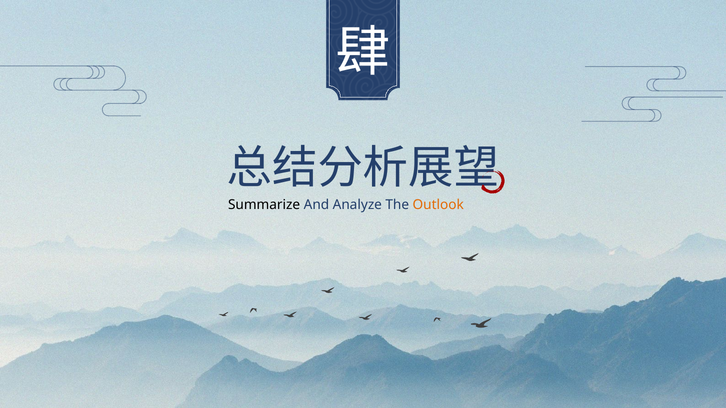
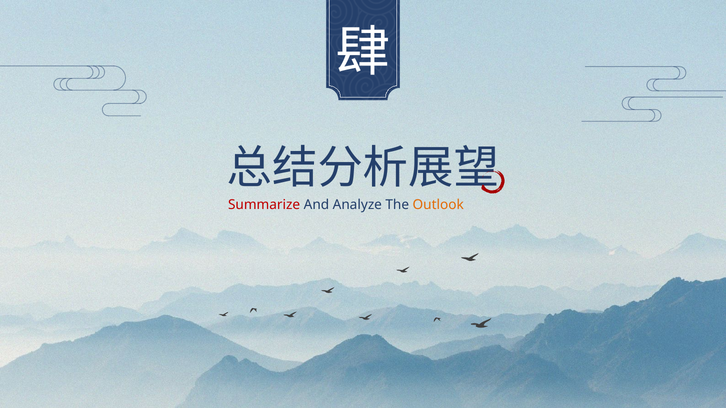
Summarize colour: black -> red (264, 205)
